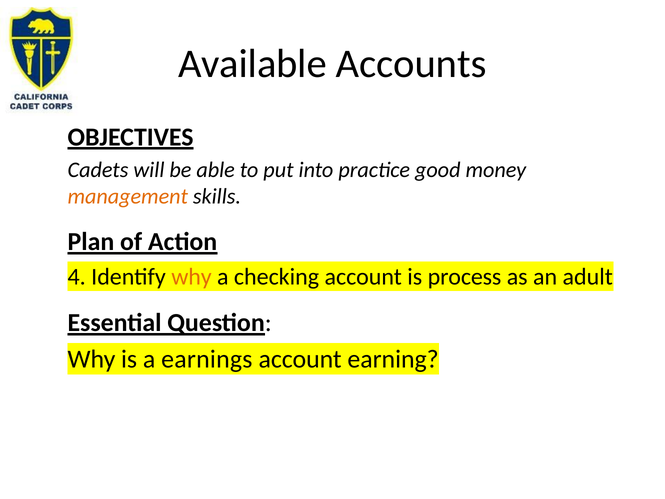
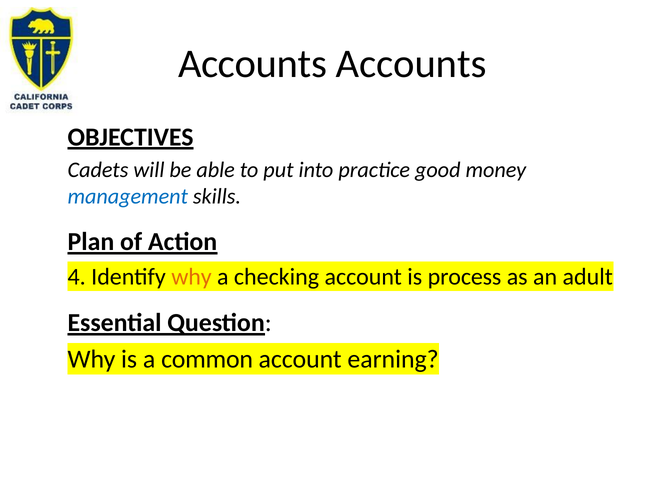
Available: Available -> Accounts (252, 64)
management colour: orange -> blue (128, 197)
earnings: earnings -> common (207, 359)
